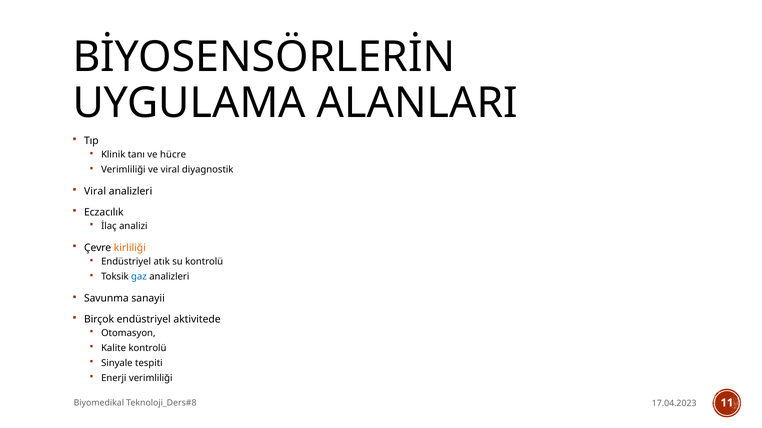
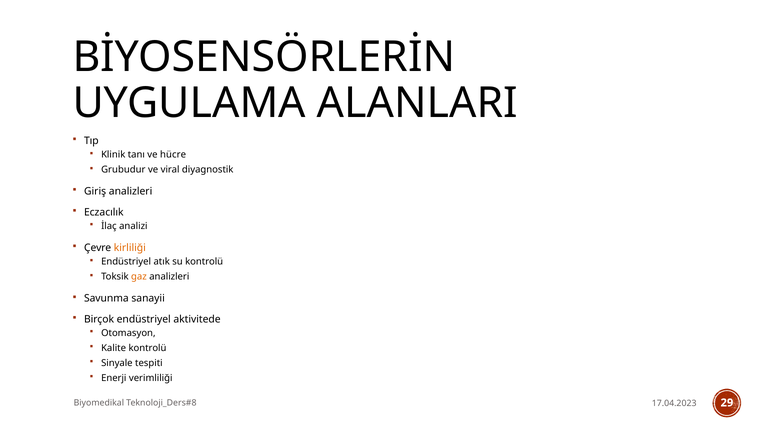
Verimliliği: Verimliliği -> Grubudur (123, 170)
Viral: Viral -> Giriş (95, 192)
gaz colour: blue -> orange (139, 277)
11: 11 -> 29 (727, 403)
